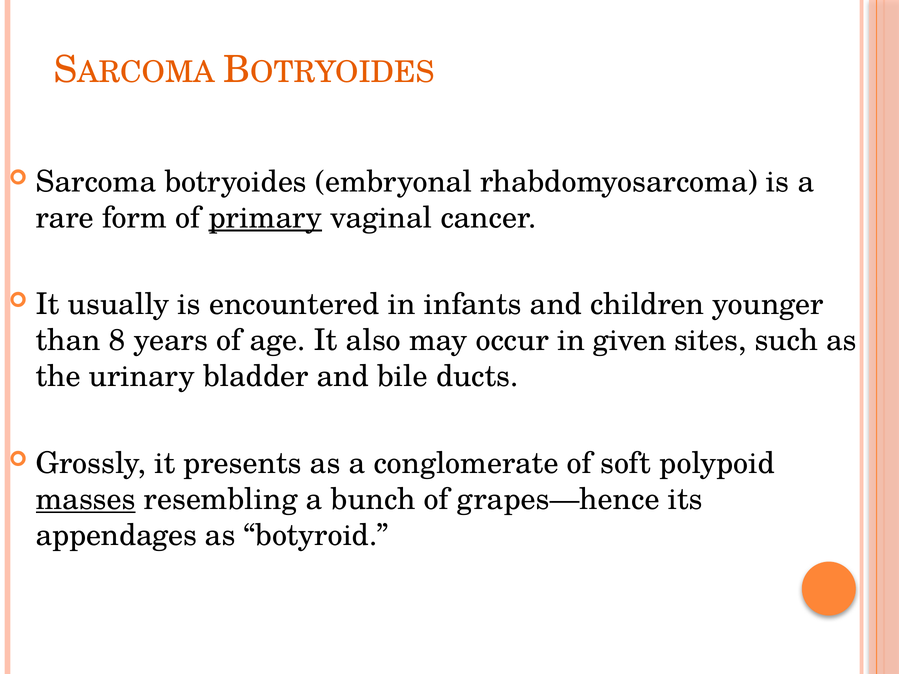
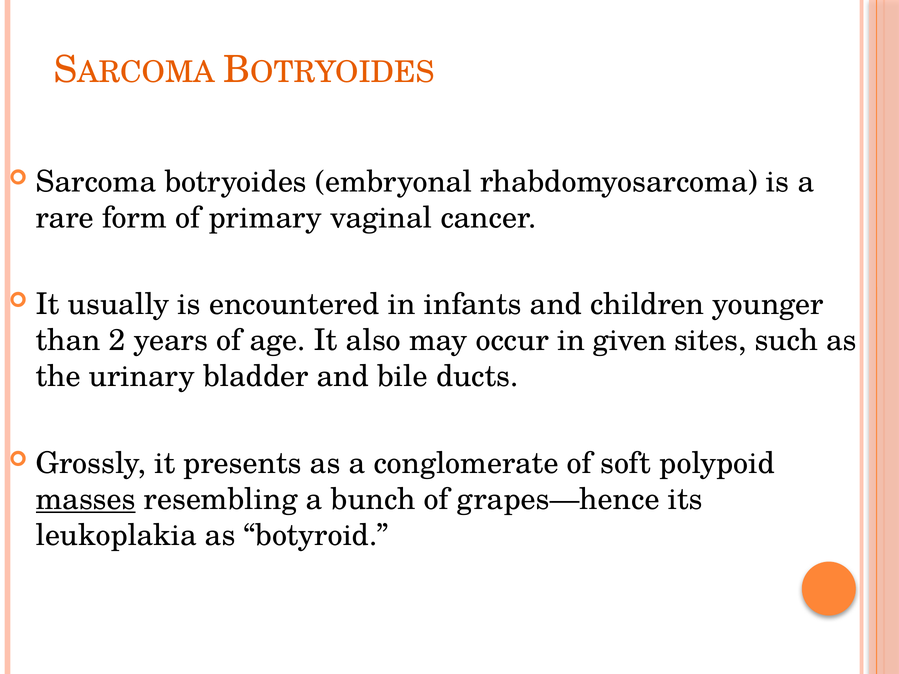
primary underline: present -> none (265, 218)
8: 8 -> 2 (117, 341)
appendages: appendages -> leukoplakia (116, 535)
